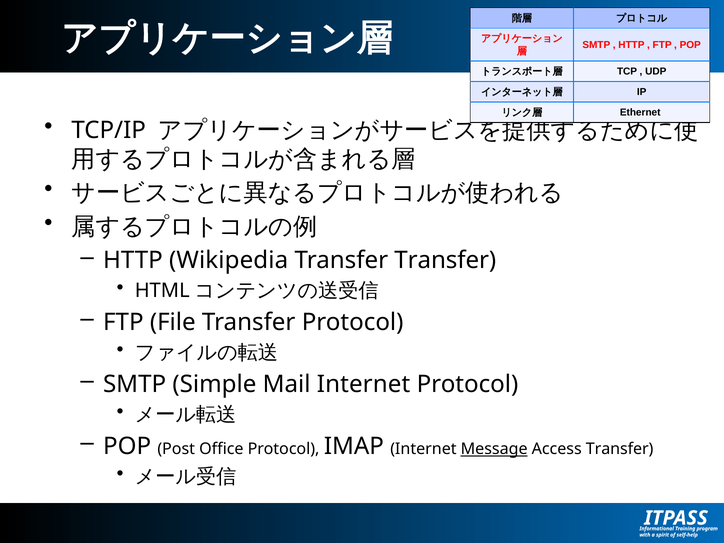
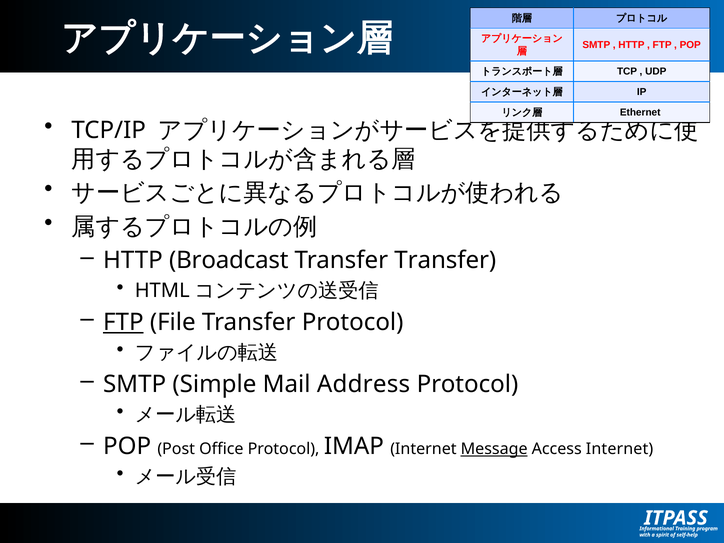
Wikipedia: Wikipedia -> Broadcast (229, 261)
FTP underline: none -> present (123, 322)
Mail Internet: Internet -> Address (364, 384)
Access Transfer: Transfer -> Internet (620, 449)
